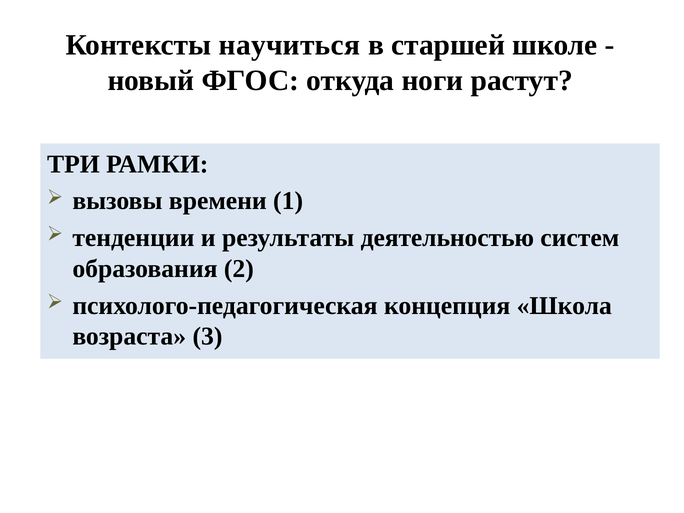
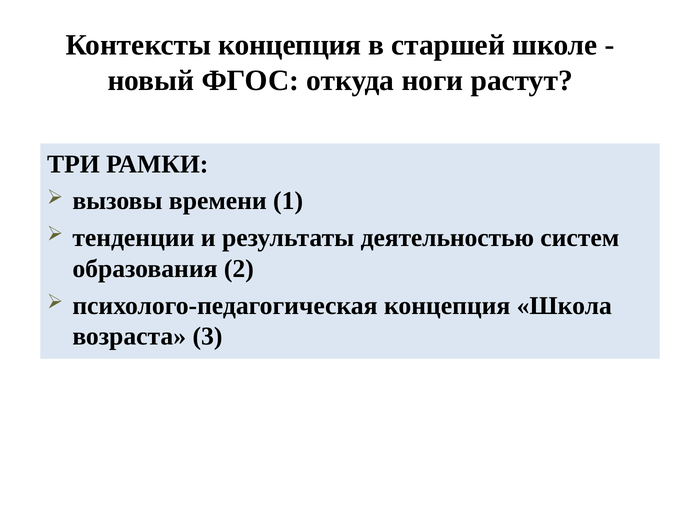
Контексты научиться: научиться -> концепция (290, 45)
